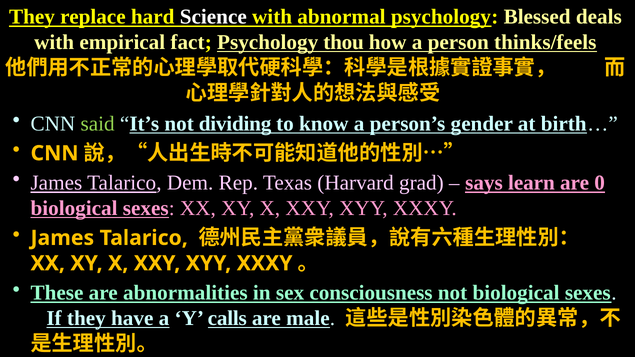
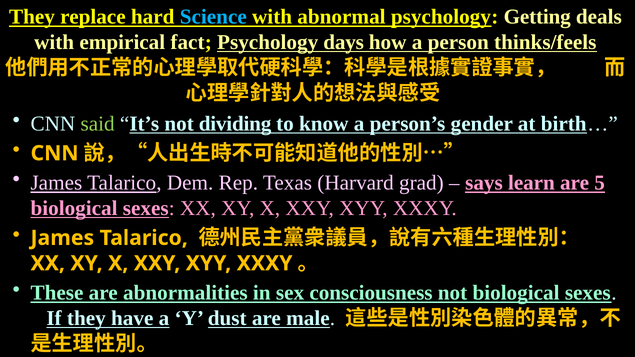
Science colour: white -> light blue (213, 17)
Blessed: Blessed -> Getting (537, 17)
thou: thou -> days (344, 42)
0: 0 -> 5 (600, 183)
calls: calls -> dust (227, 319)
